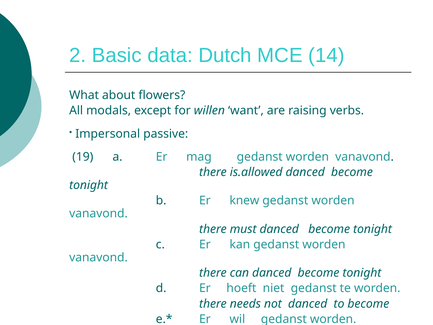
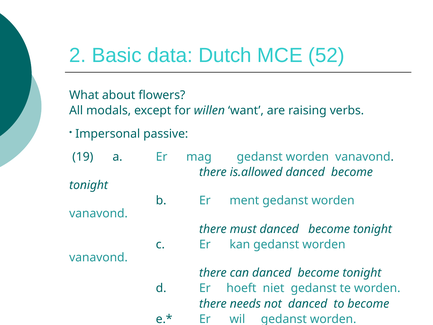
14: 14 -> 52 (326, 55)
knew: knew -> ment (244, 201)
